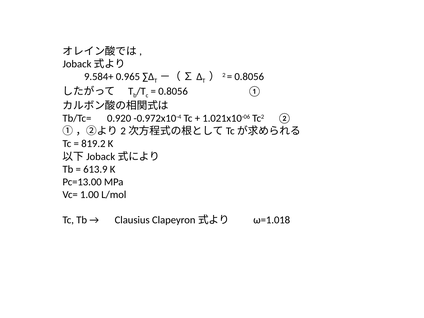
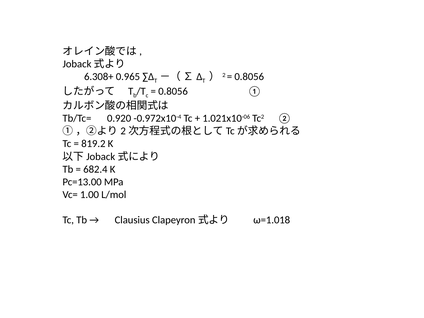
9.584+: 9.584+ -> 6.308+ (99, 77)
613.9: 613.9 -> 682.4 (95, 169)
